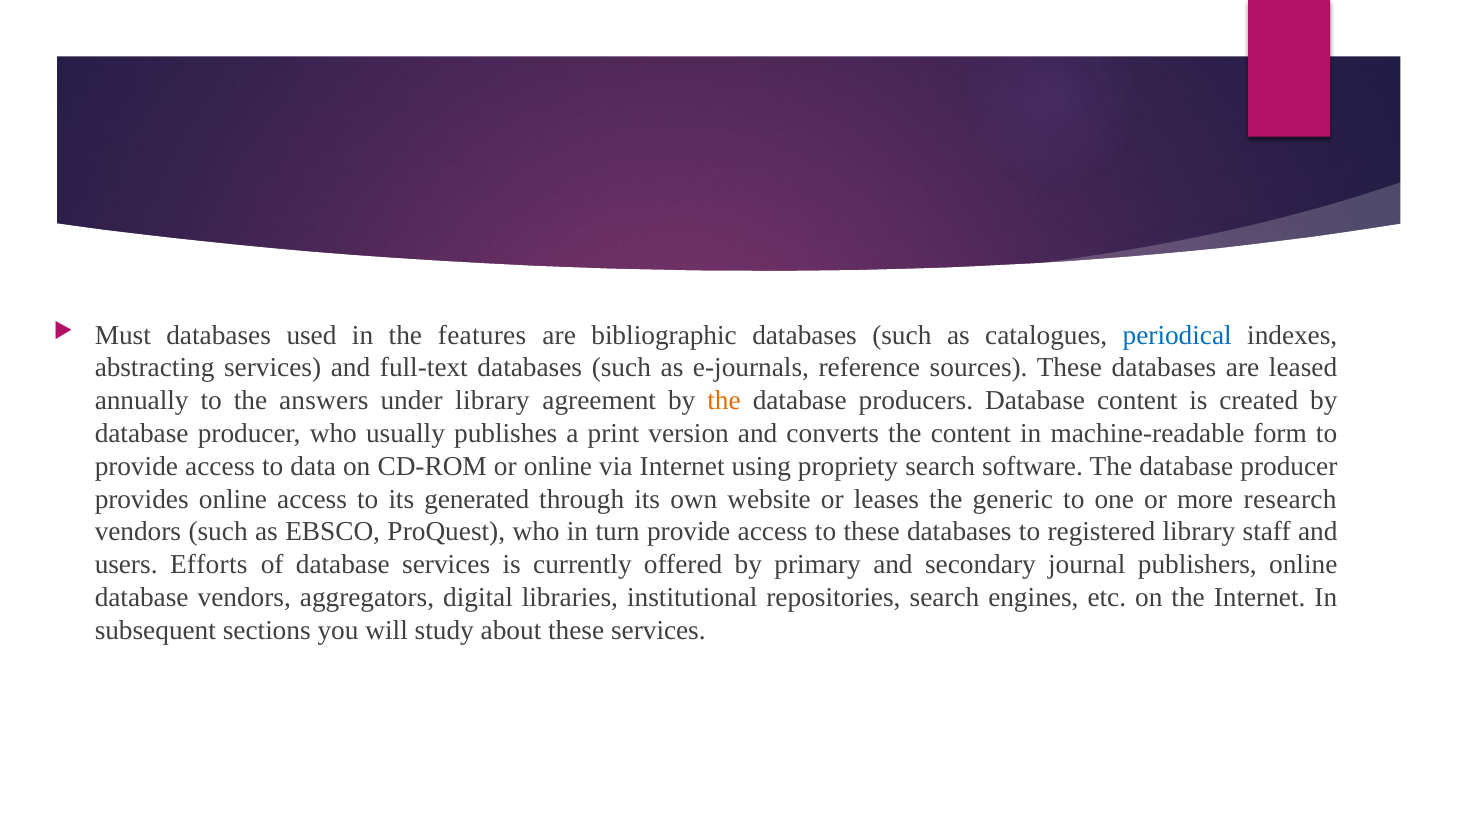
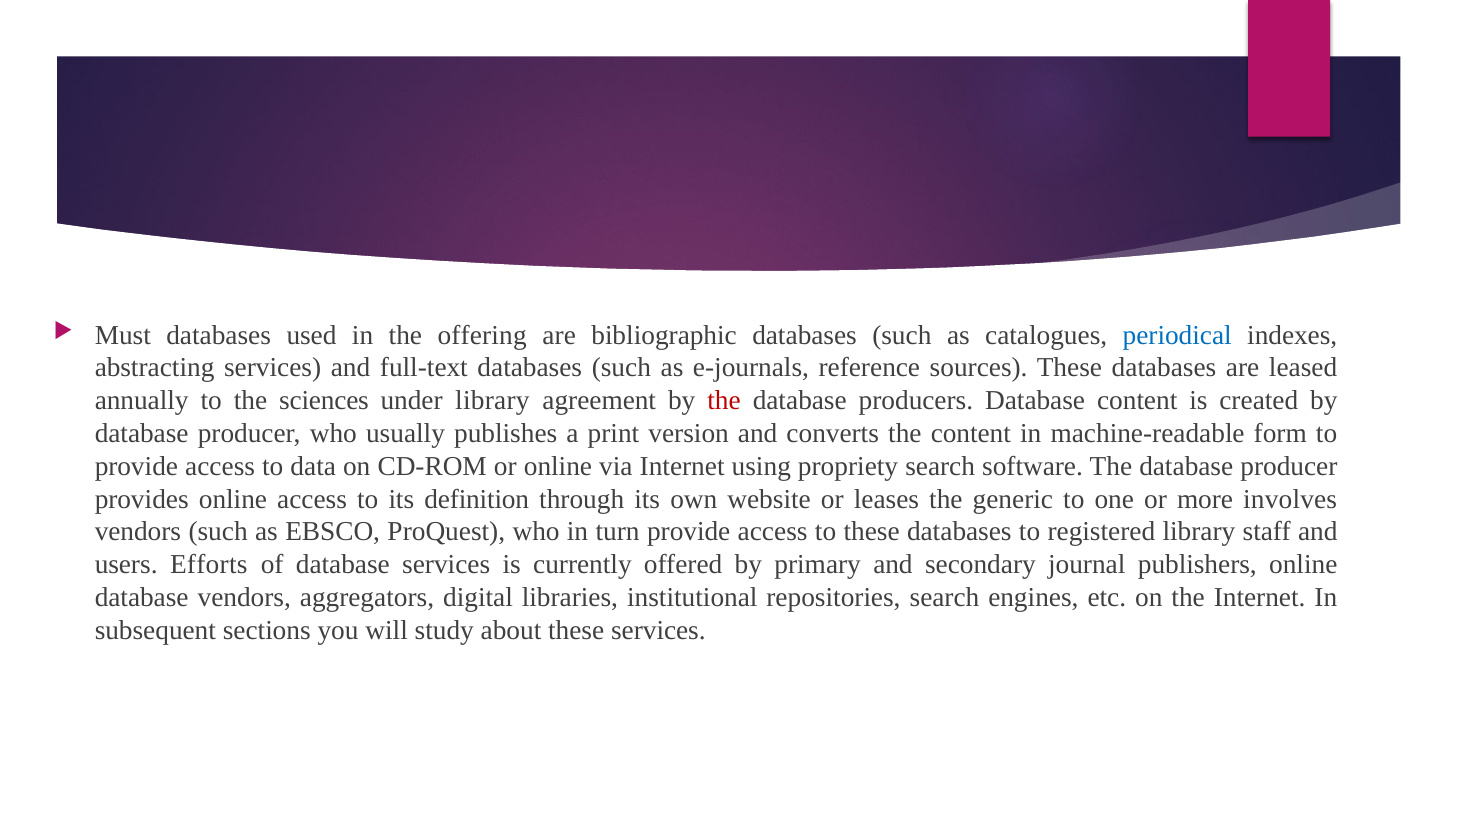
features: features -> offering (482, 335)
answers: answers -> sciences (324, 401)
the colour: orange -> red (724, 401)
generated: generated -> definition (477, 499)
research: research -> involves (1290, 499)
